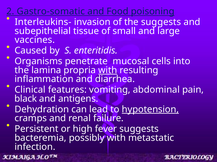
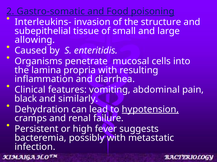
the suggests: suggests -> structure (161, 22)
vaccines: vaccines -> allowing (35, 40)
with underline: present -> none (108, 70)
antigens: antigens -> similarly (78, 99)
